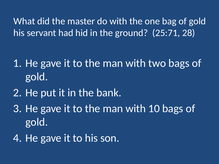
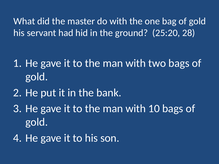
25:71: 25:71 -> 25:20 (166, 33)
